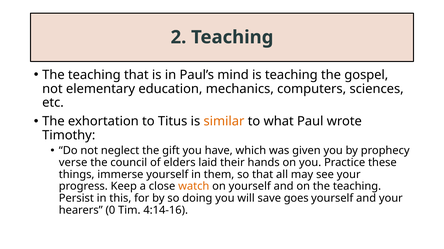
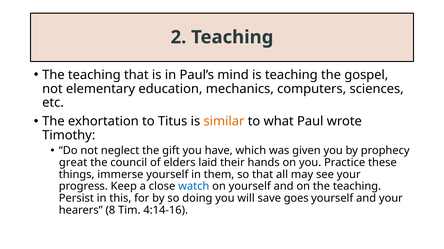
verse: verse -> great (73, 163)
watch colour: orange -> blue (194, 187)
0: 0 -> 8 (110, 211)
